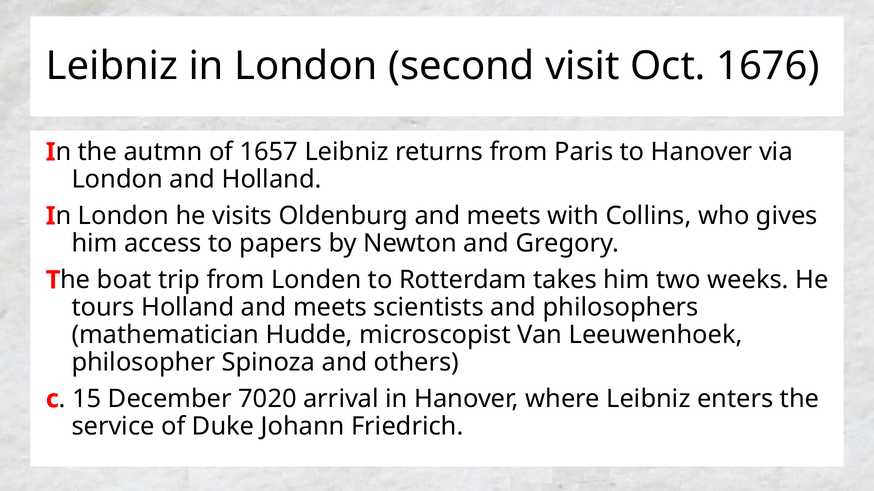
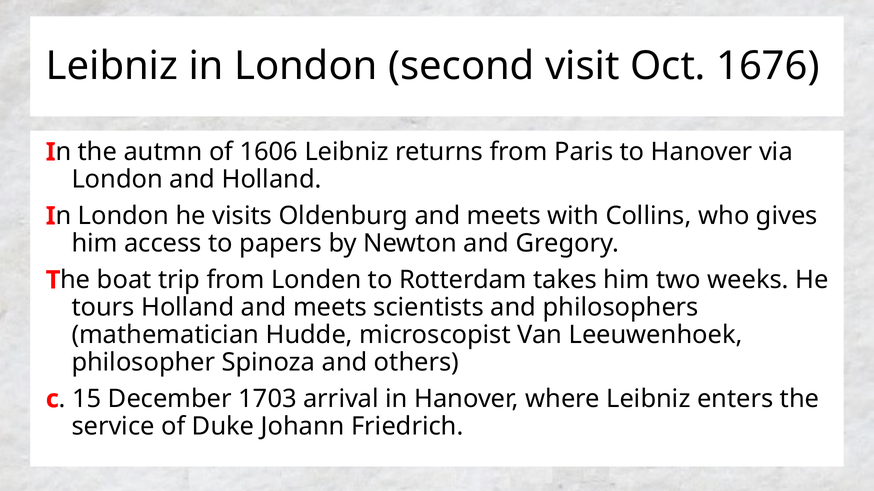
1657: 1657 -> 1606 (269, 152)
7020: 7020 -> 1703 (268, 399)
